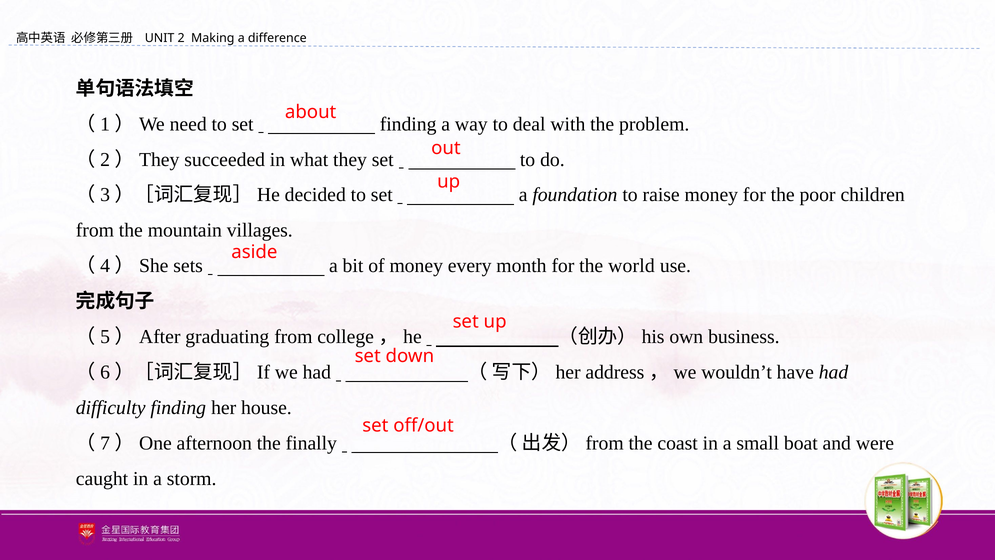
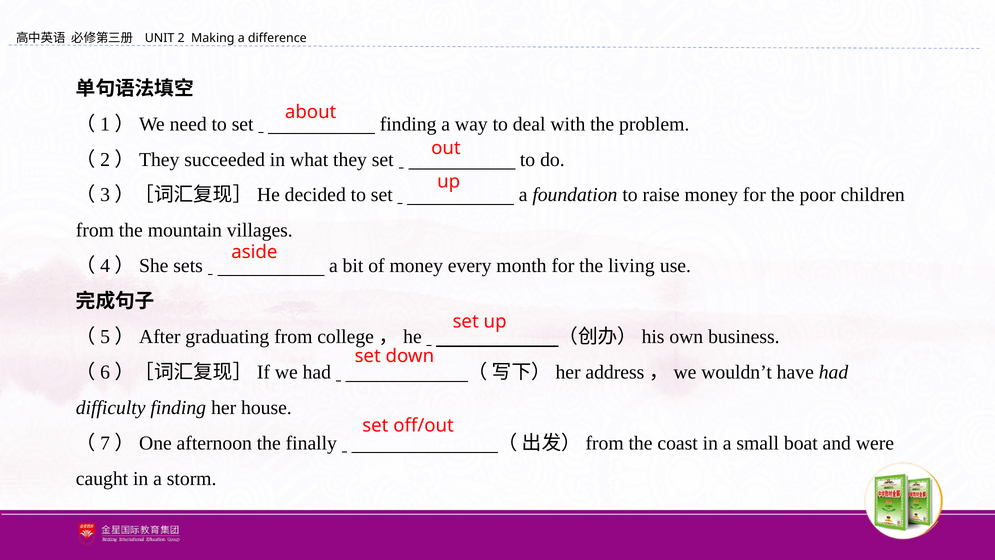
world: world -> living (631, 266)
